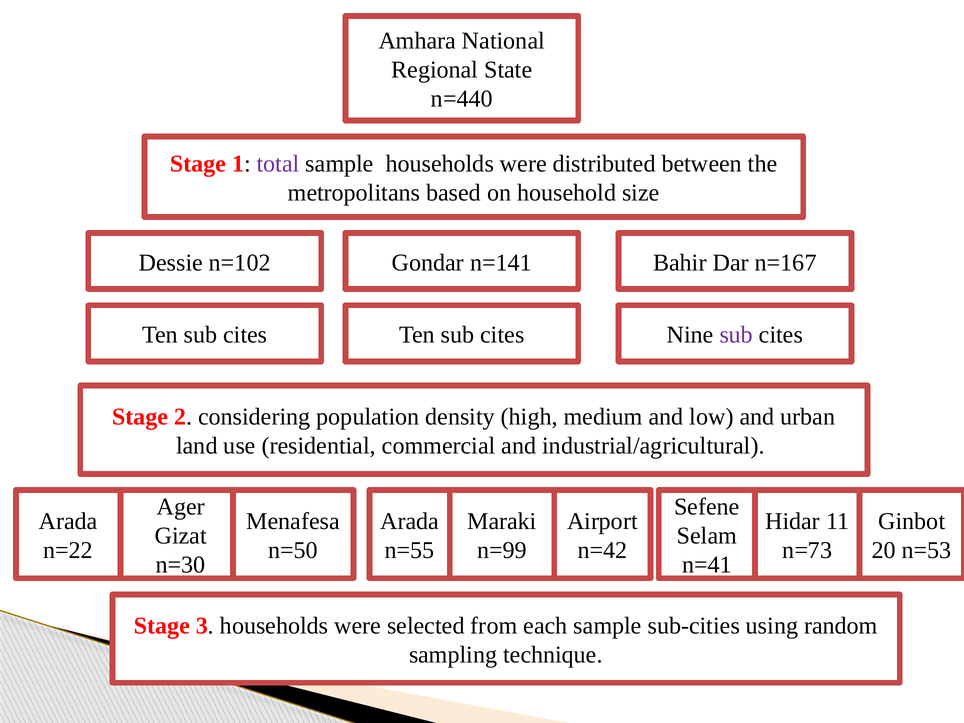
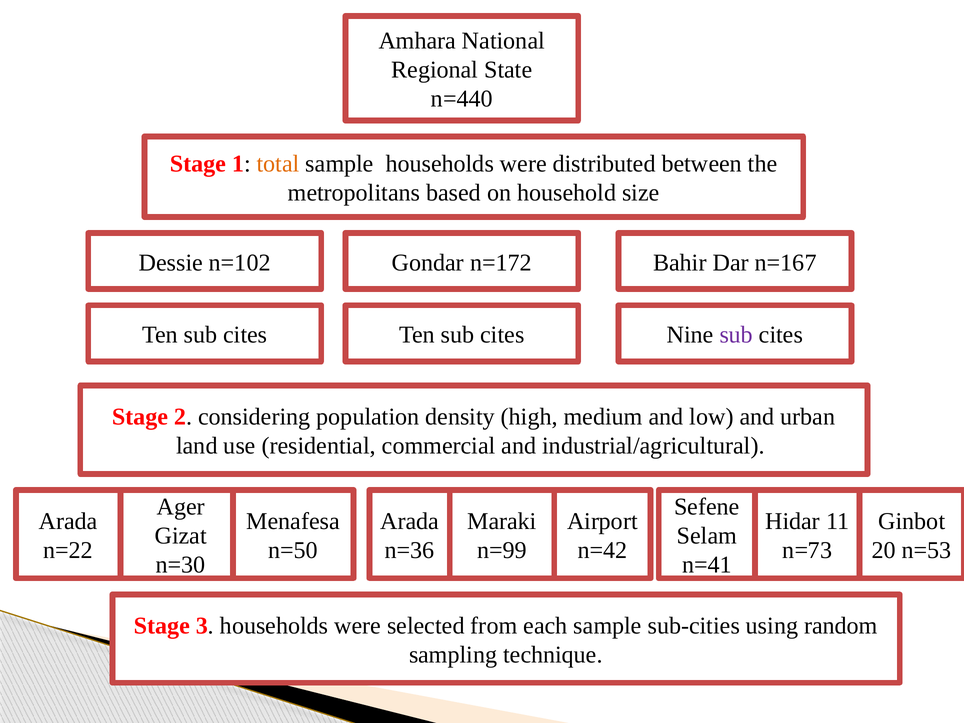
total colour: purple -> orange (278, 164)
n=141: n=141 -> n=172 (501, 263)
n=55: n=55 -> n=36 (410, 550)
